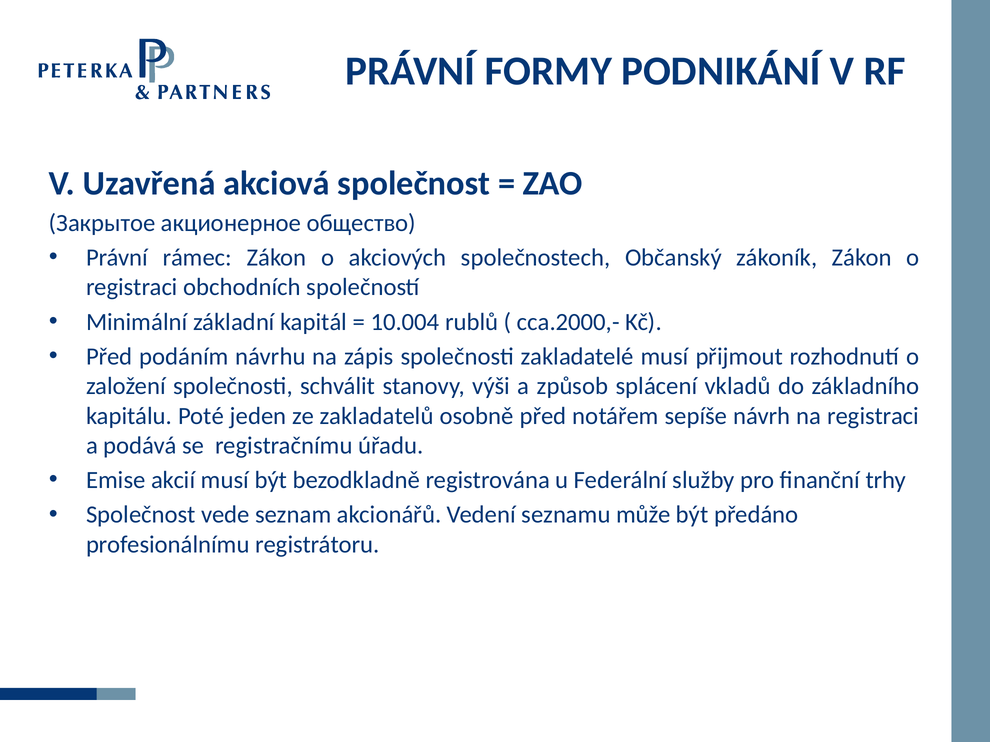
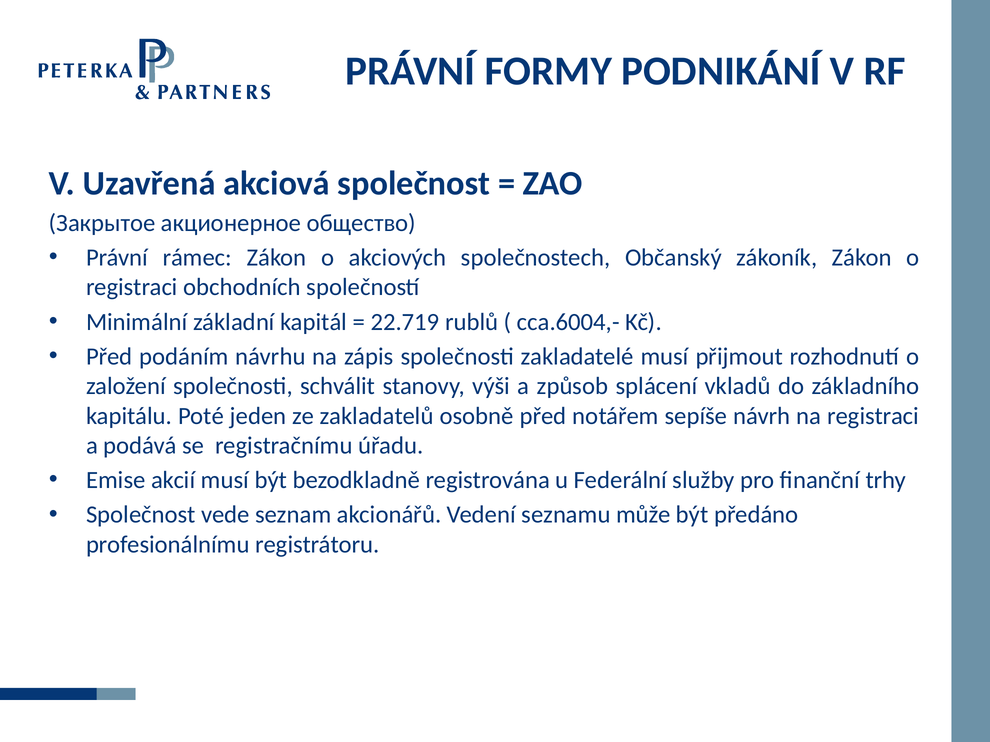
10.004: 10.004 -> 22.719 (405, 322)
cca.2000,-: cca.2000,- -> cca.6004,- (568, 322)
